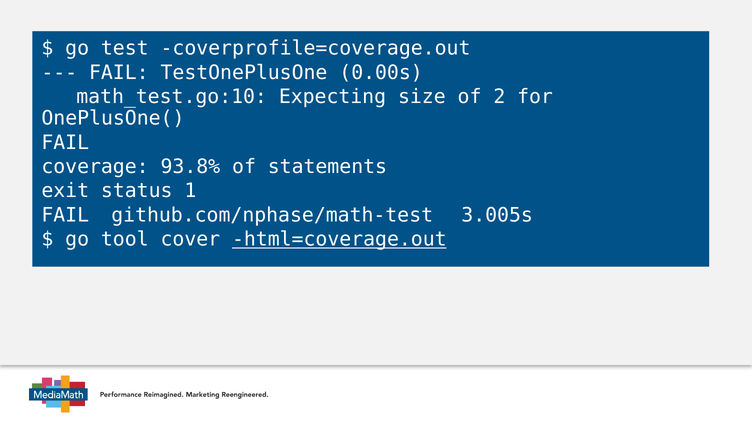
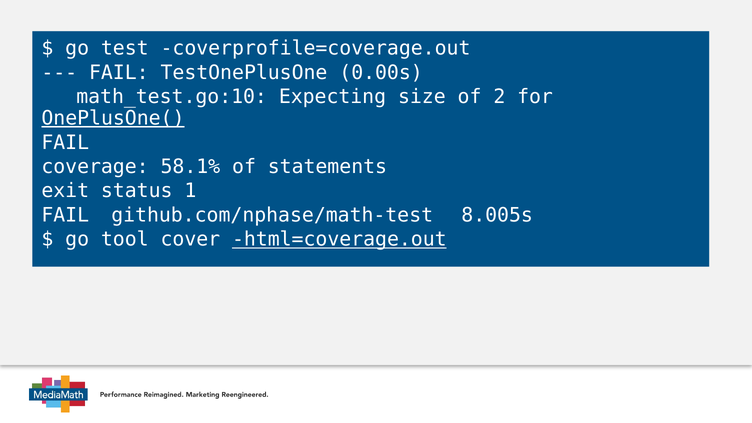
OnePlusOne( underline: none -> present (113, 118)
93.8%: 93.8% -> 58.1% (190, 167)
3.005s: 3.005s -> 8.005s (497, 215)
